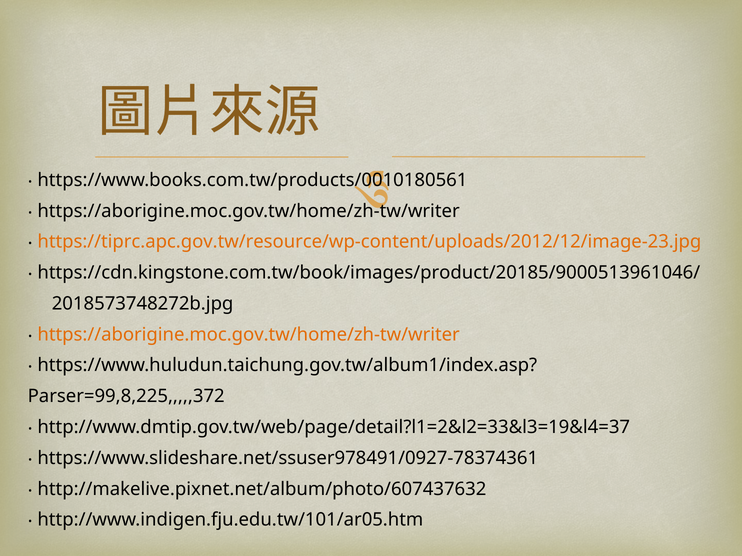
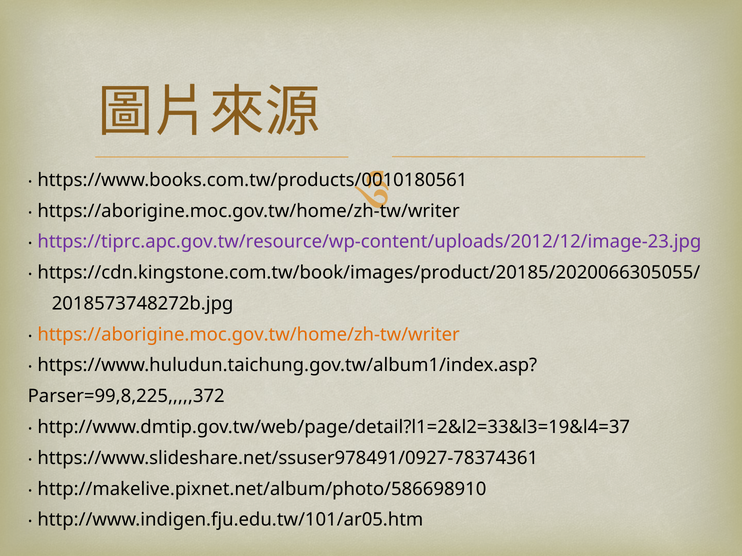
https://tiprc.apc.gov.tw/resource/wp-content/uploads/2012/12/image-23.jpg colour: orange -> purple (369, 242)
https://cdn.kingstone.com.tw/book/images/product/20185/9000513961046/: https://cdn.kingstone.com.tw/book/images/product/20185/9000513961046/ -> https://cdn.kingstone.com.tw/book/images/product/20185/2020066305055/ (369, 273)
http://makelive.pixnet.net/album/photo/607437632: http://makelive.pixnet.net/album/photo/607437632 -> http://makelive.pixnet.net/album/photo/586698910 (262, 489)
